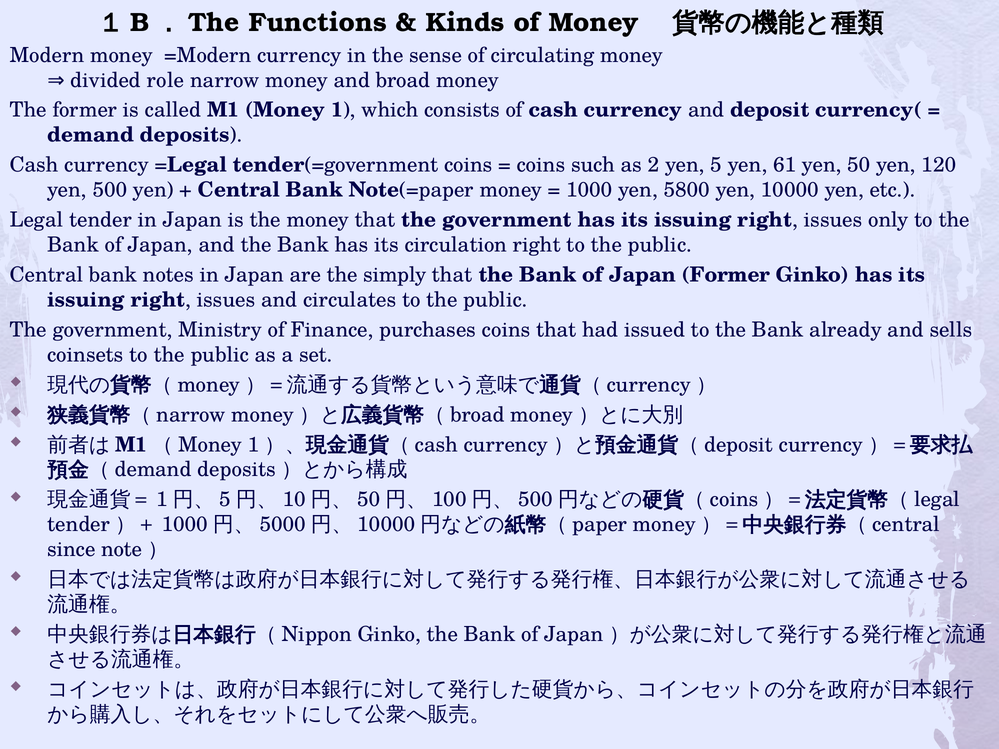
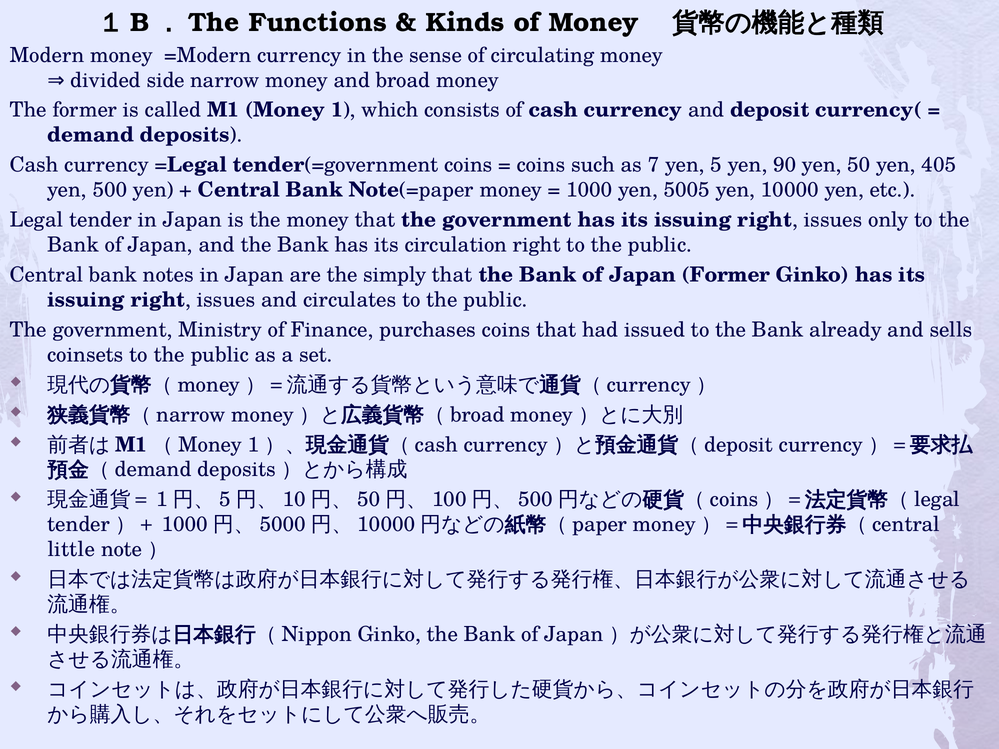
role: role -> side (166, 80)
2: 2 -> 7 (654, 165)
61: 61 -> 90 (785, 165)
120: 120 -> 405 (939, 165)
5800: 5800 -> 5005 (687, 190)
since: since -> little (71, 550)
